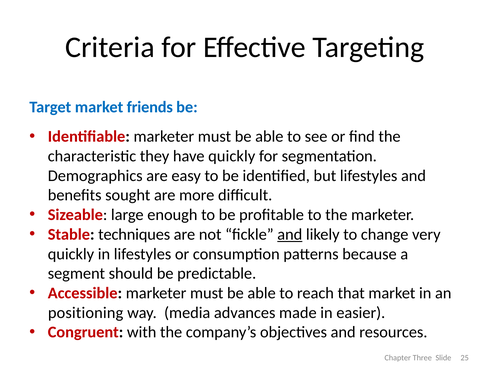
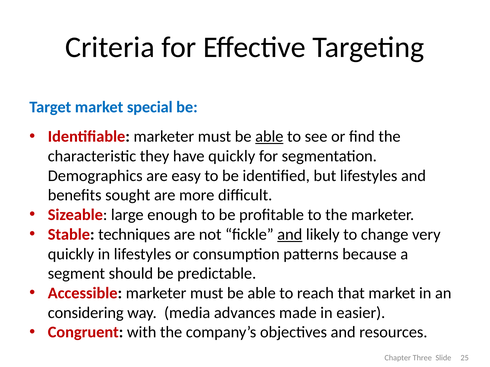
friends: friends -> special (150, 107)
able underline: none -> present (269, 137)
positioning: positioning -> considering (86, 313)
